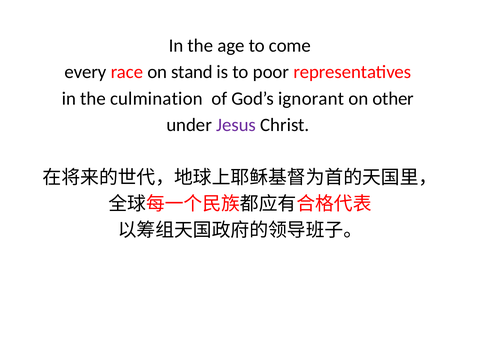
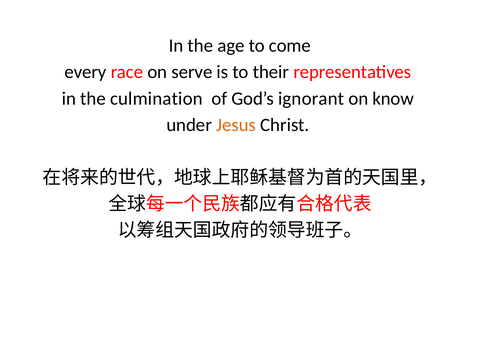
stand: stand -> serve (192, 72)
poor: poor -> their (271, 72)
other: other -> know (393, 98)
Jesus colour: purple -> orange (236, 125)
